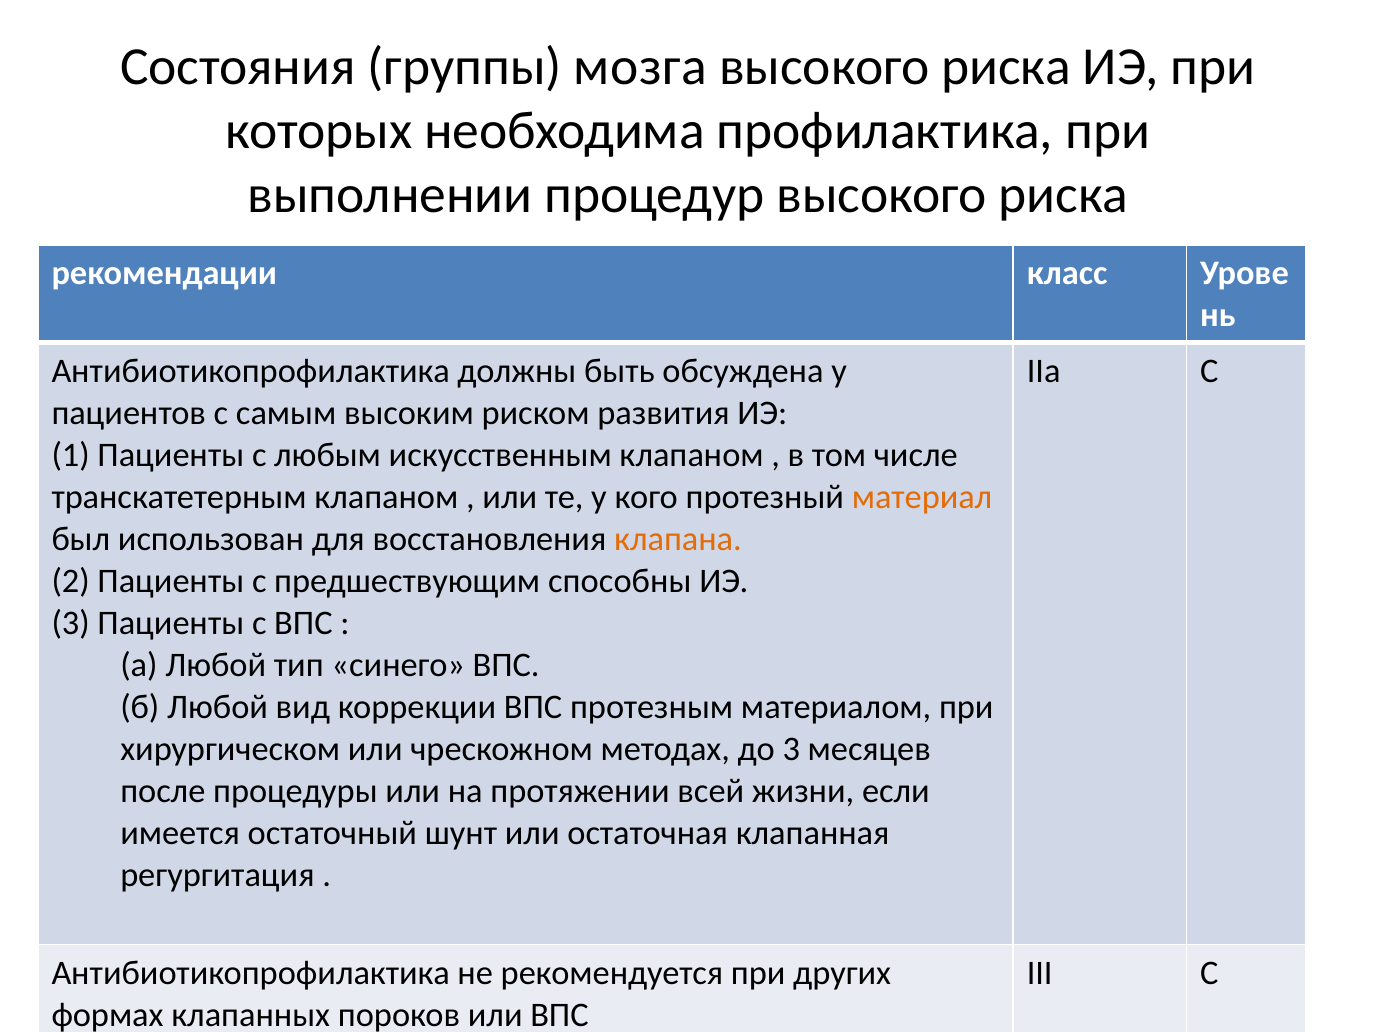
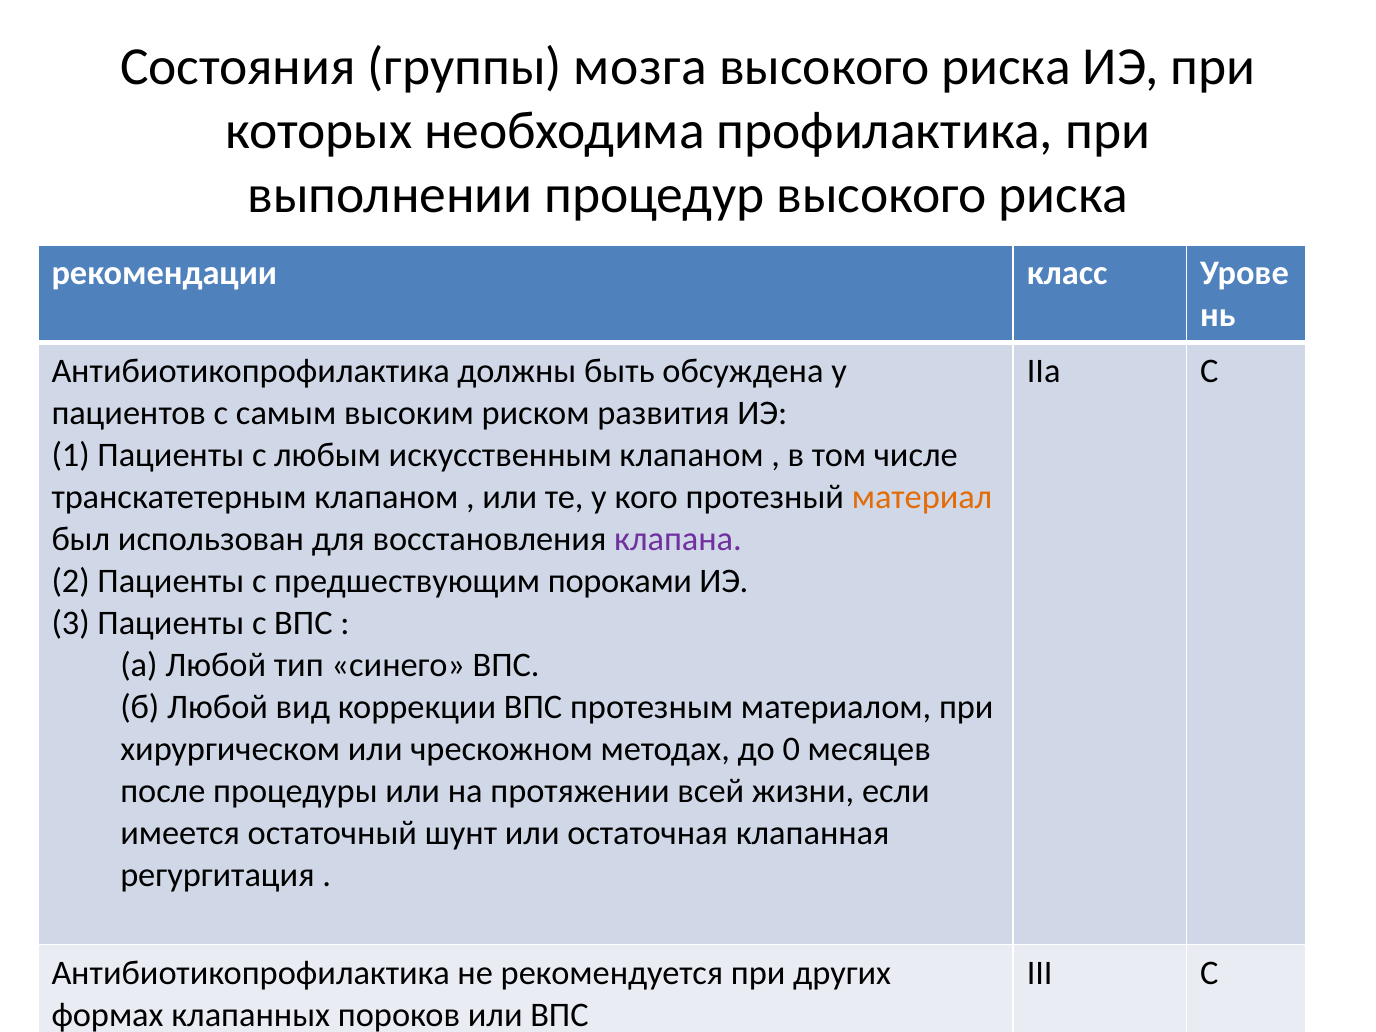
клапана colour: orange -> purple (678, 539)
способны: способны -> пороками (620, 581)
до 3: 3 -> 0 (791, 749)
